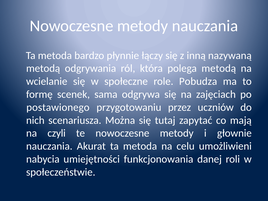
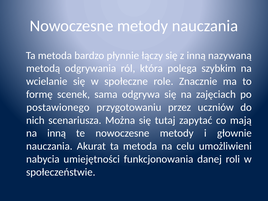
polega metodą: metodą -> szybkim (219, 68)
Pobudza: Pobudza -> Znacznie (198, 81)
na czyli: czyli -> inną (57, 133)
